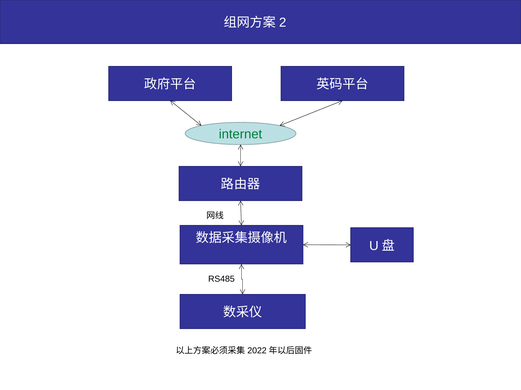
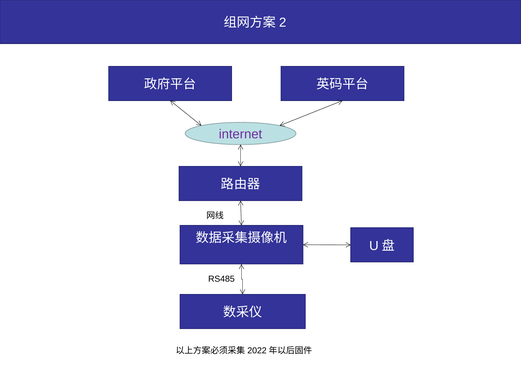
internet colour: green -> purple (240, 135)
